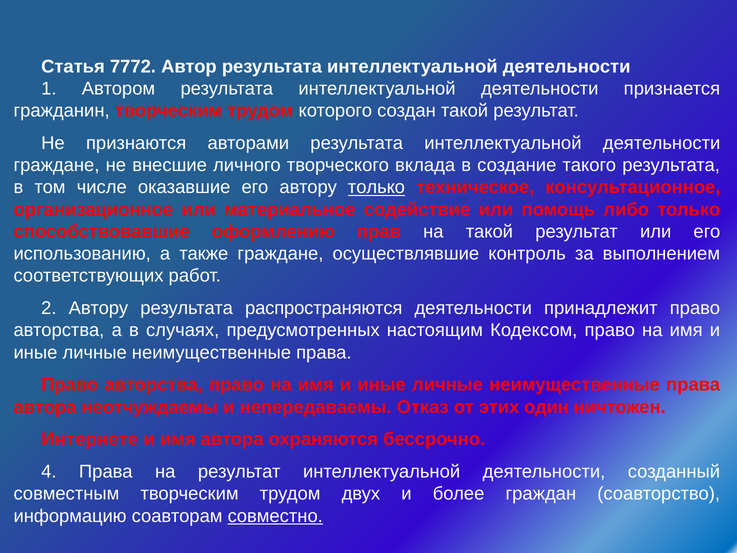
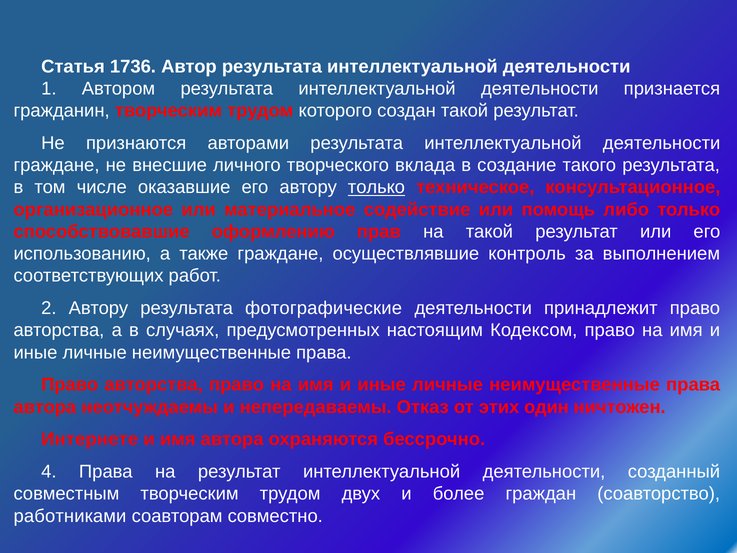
7772: 7772 -> 1736 (133, 67)
распространяются: распространяются -> фотографические (324, 308)
информацию: информацию -> работниками (70, 516)
совместно underline: present -> none (275, 516)
